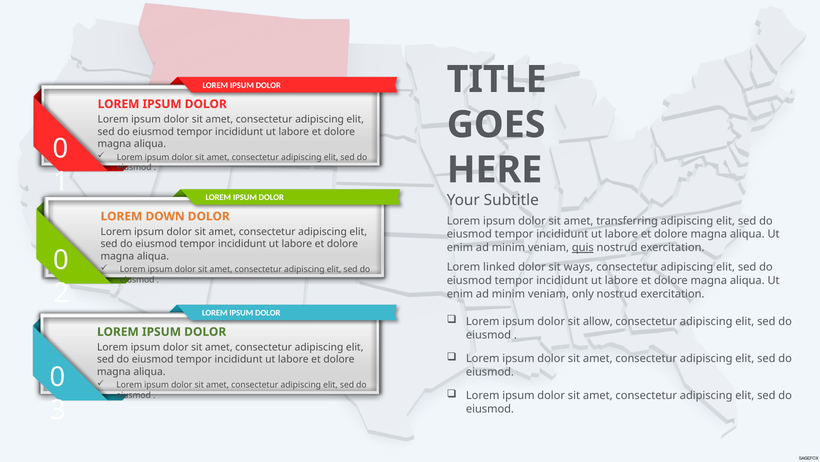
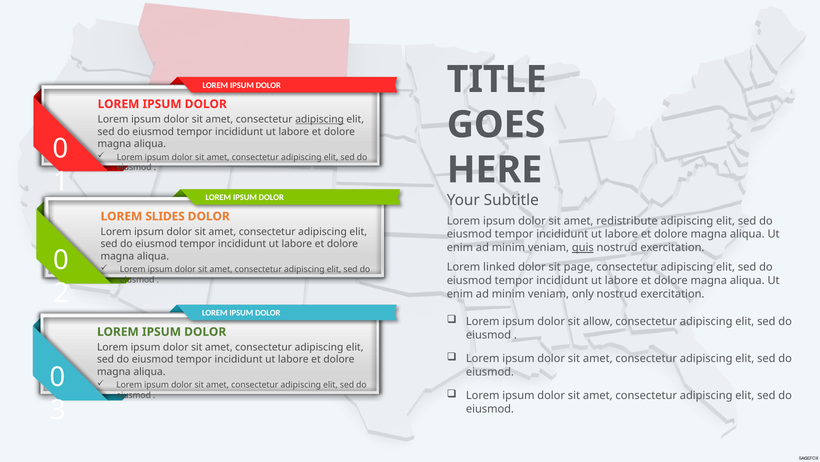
adipiscing underline: none -> present (320, 119)
DOWN: DOWN -> SLIDES (165, 216)
transferring: transferring -> redistribute (627, 221)
ways: ways -> page (578, 267)
